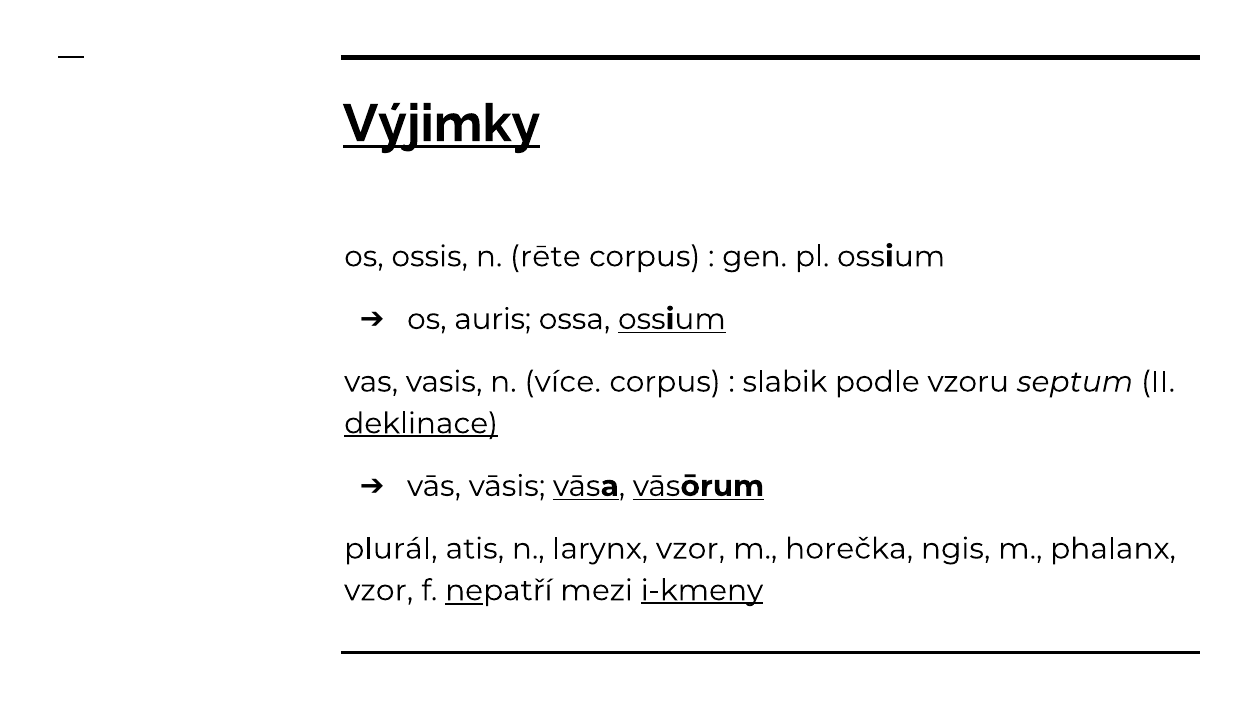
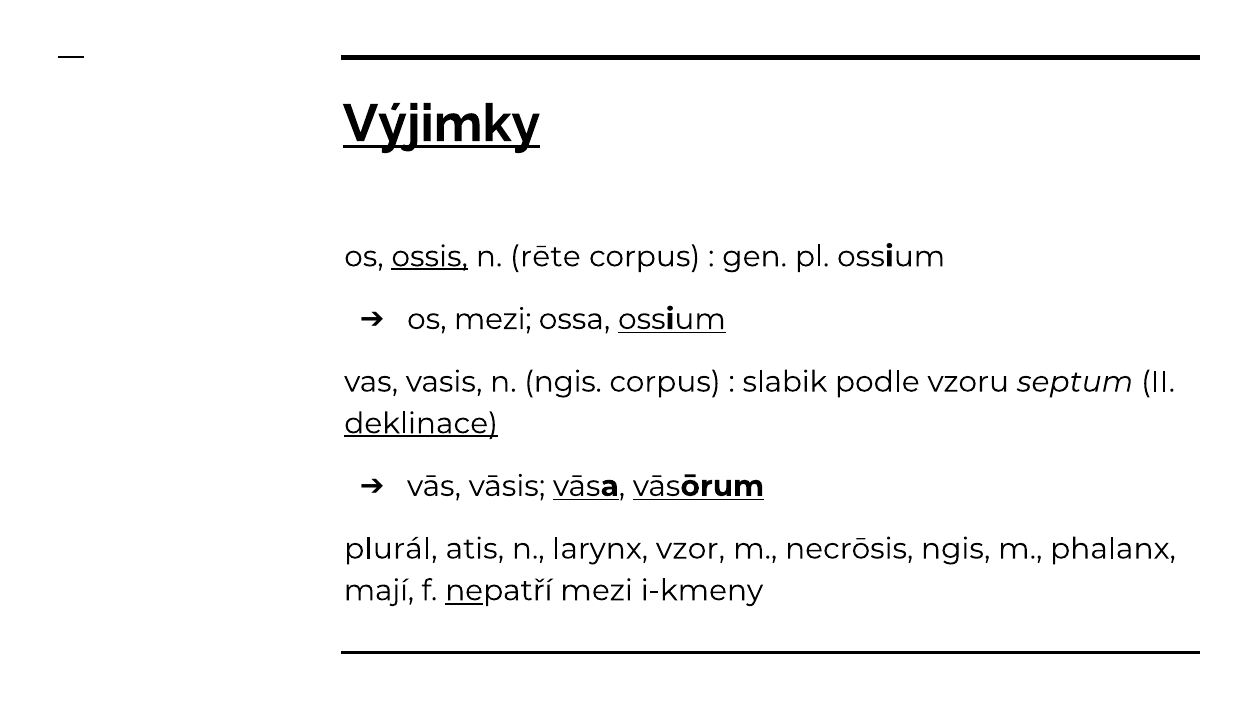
ossis underline: none -> present (430, 256)
os auris: auris -> mezi (493, 319)
n více: více -> ngis (563, 382)
horečka: horečka -> necrōsis (849, 549)
vzor: vzor -> mají (379, 590)
i-kmeny underline: present -> none (702, 590)
